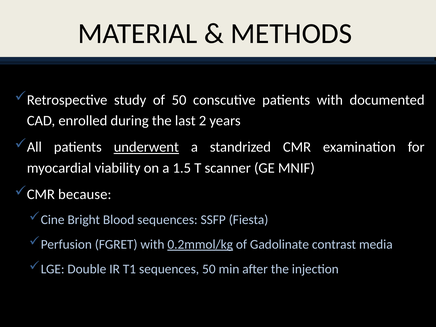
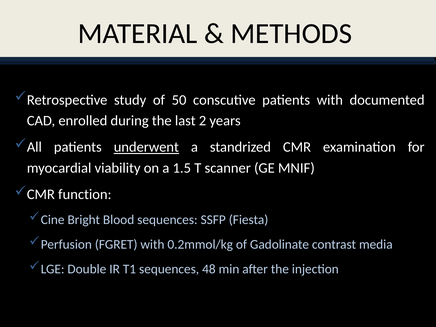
because: because -> function (85, 195)
0.2mmol/kg underline: present -> none (200, 244)
sequences 50: 50 -> 48 (209, 269)
